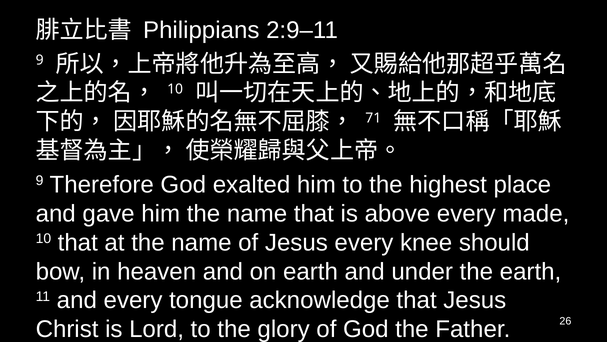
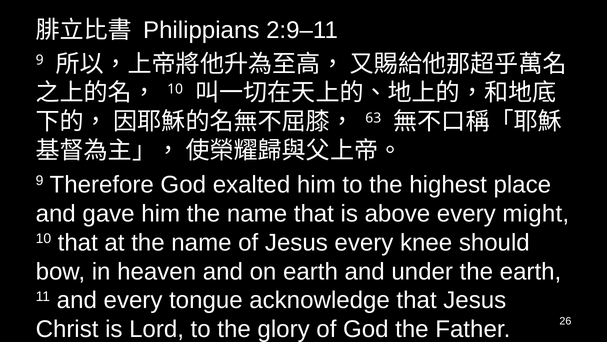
71: 71 -> 63 (373, 118)
made: made -> might (536, 213)
